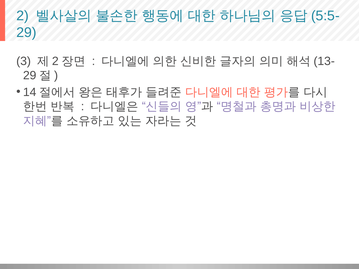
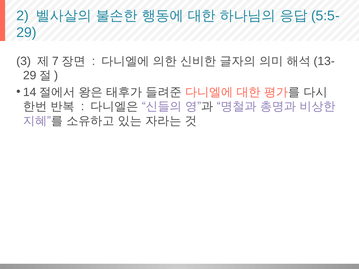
2: 2 -> 7 (55, 61)
